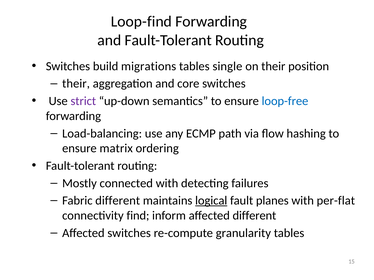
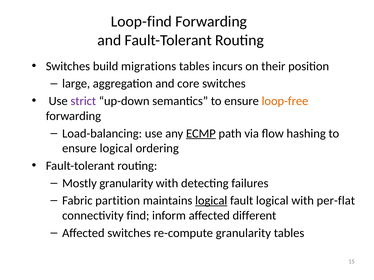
single: single -> incurs (228, 66)
their: their -> large (76, 84)
loop-free colour: blue -> orange (285, 101)
ECMP underline: none -> present (201, 134)
ensure matrix: matrix -> logical (116, 149)
Mostly connected: connected -> granularity (126, 183)
Fabric different: different -> partition (118, 201)
fault planes: planes -> logical (272, 201)
